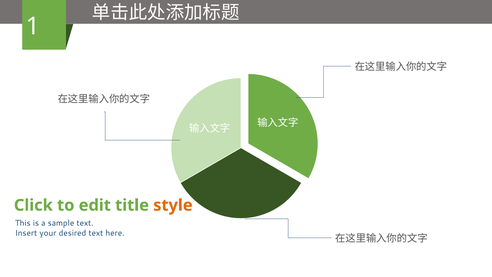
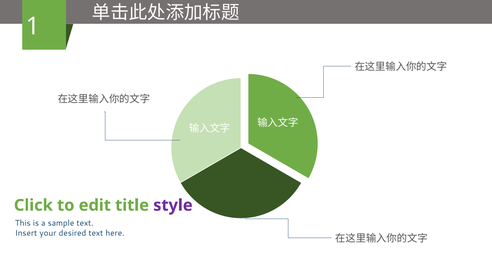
style colour: orange -> purple (173, 205)
